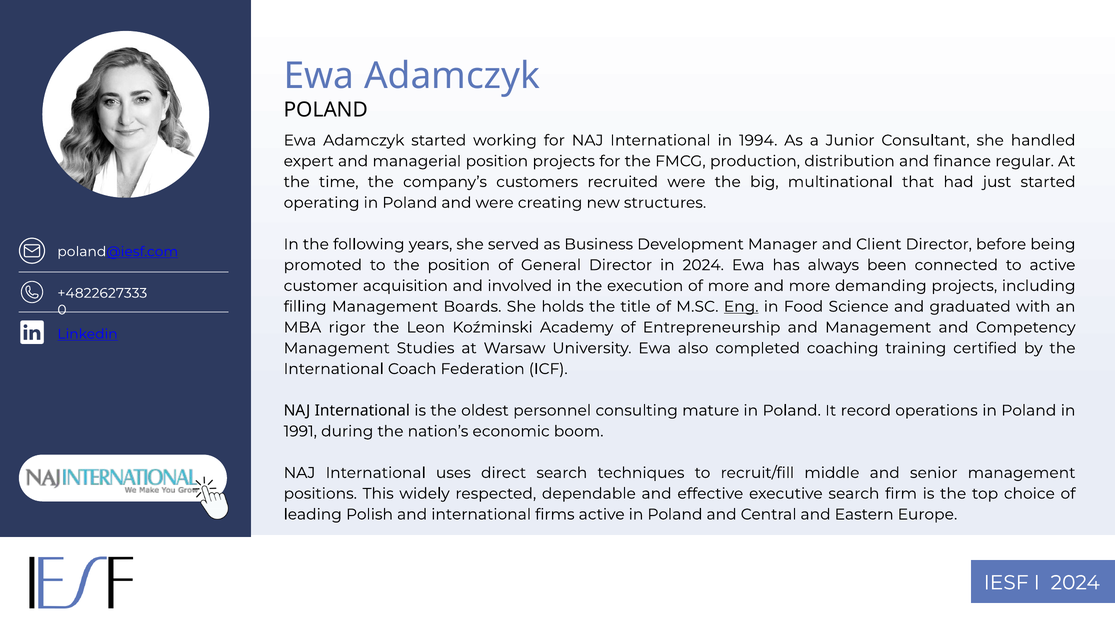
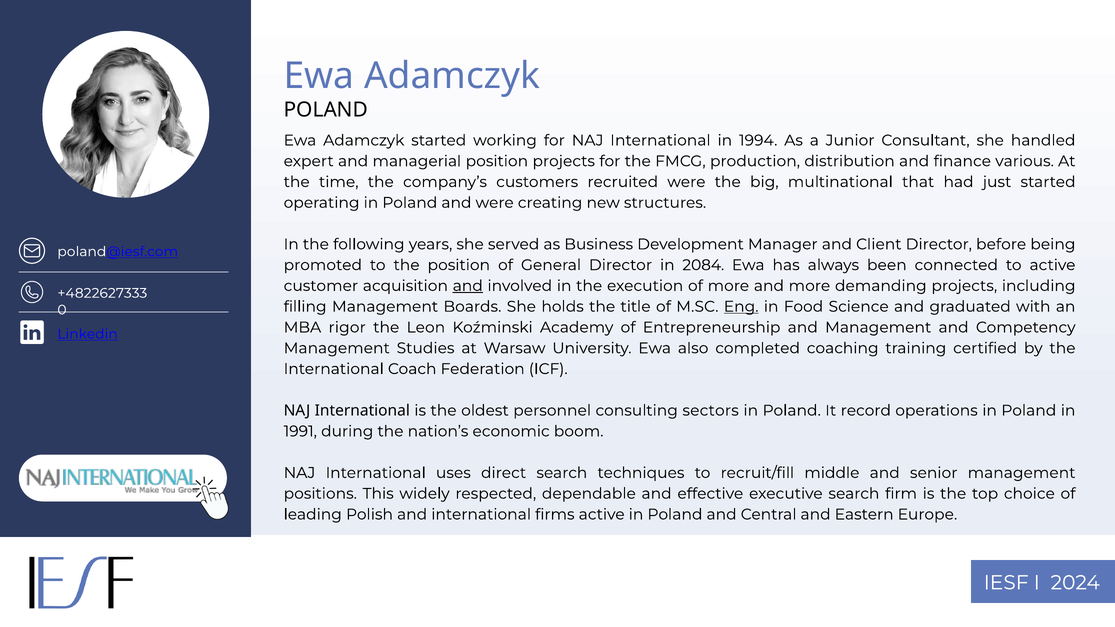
regular: regular -> various (1025, 161)
in 2024: 2024 -> 2084 (703, 265)
and underline: none -> present (468, 286)
mature: mature -> sectors (711, 411)
